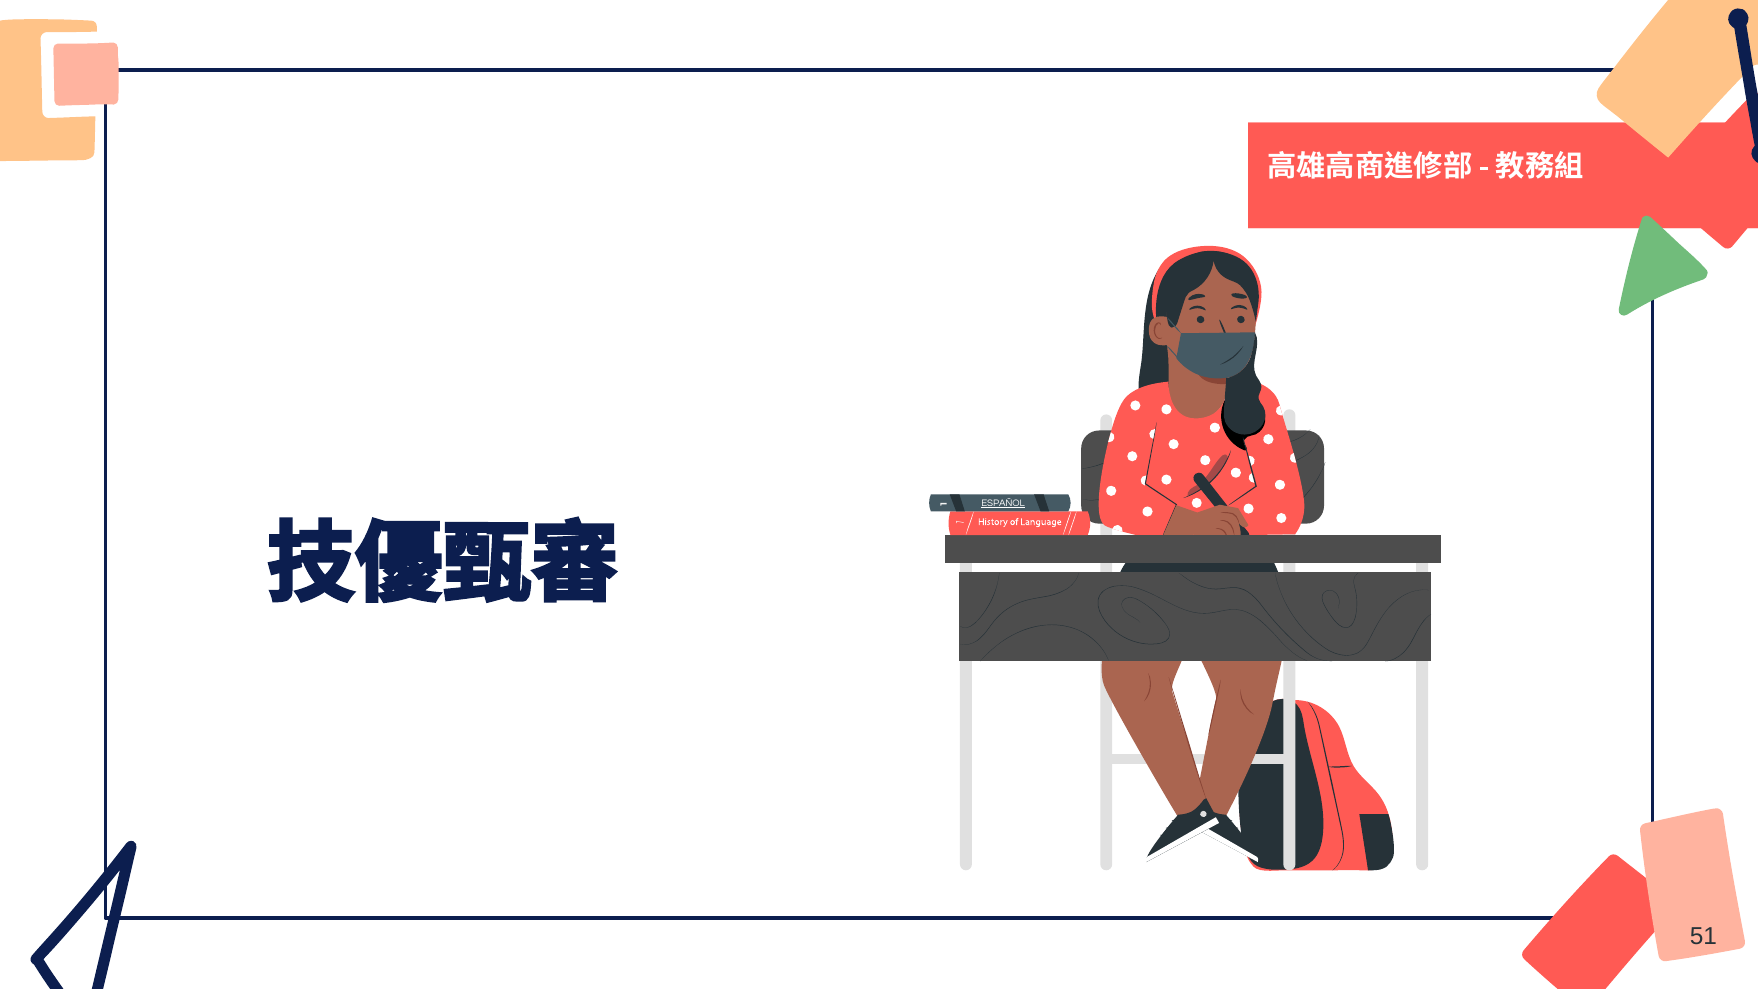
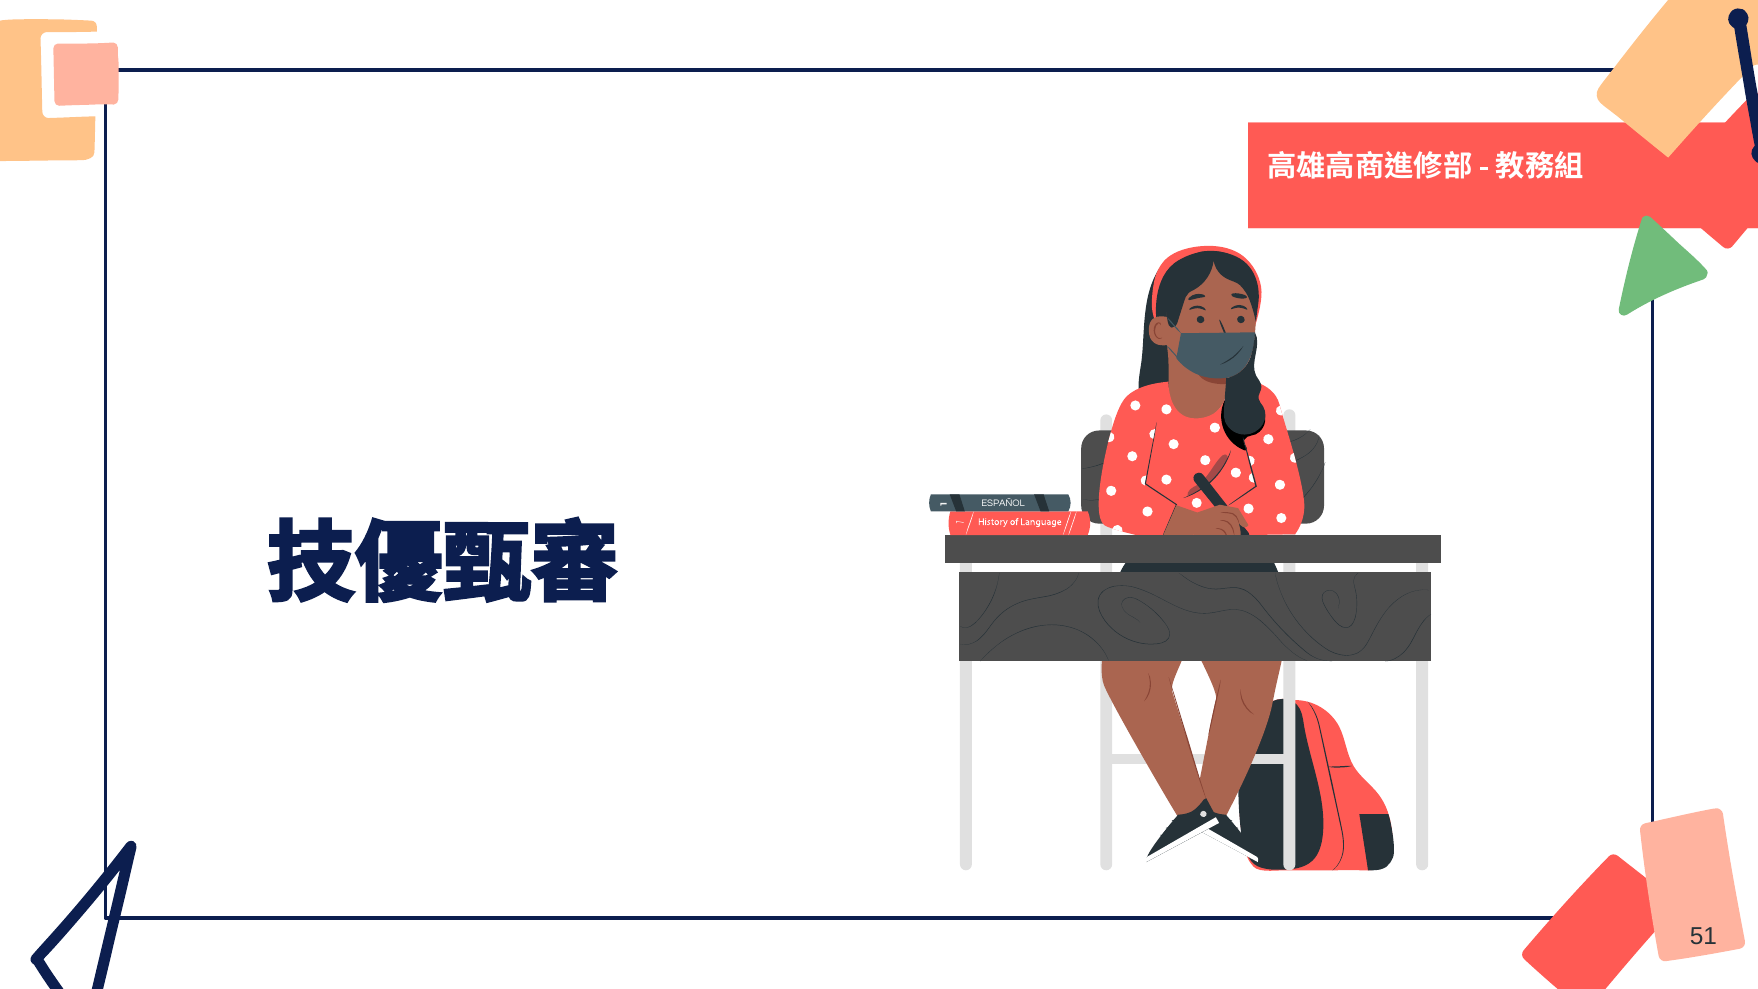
ESPAÑOL underline: present -> none (1003, 503)
